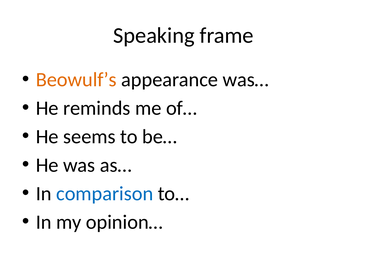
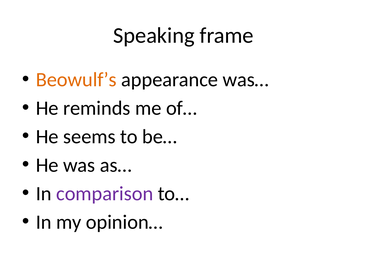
comparison colour: blue -> purple (105, 194)
